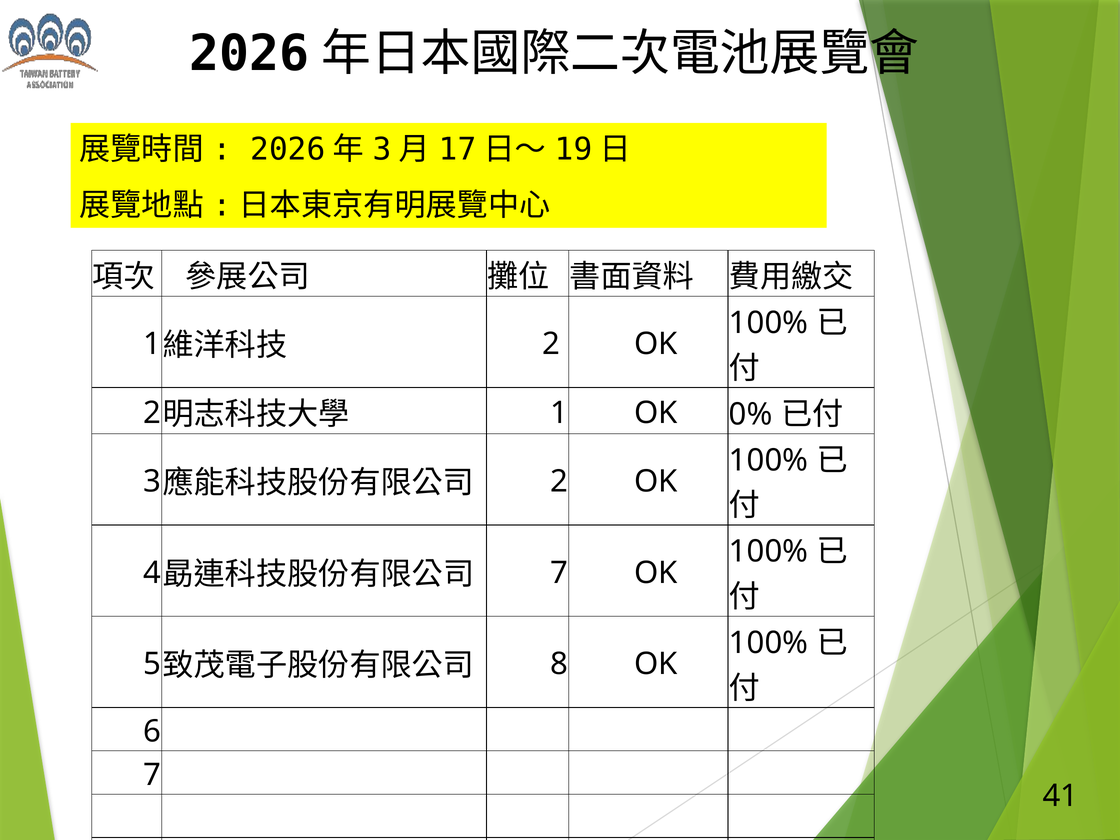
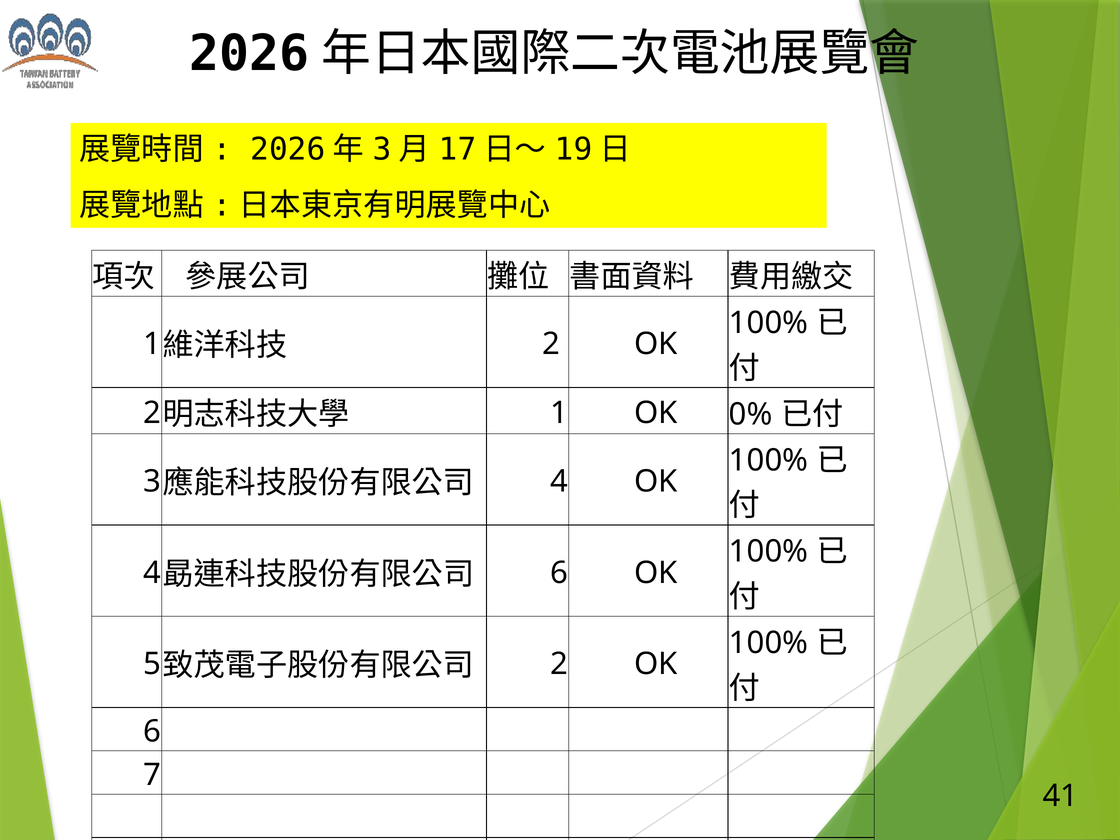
2: 2 -> 4 (559, 482)
7: 7 -> 6 (559, 573)
8: 8 -> 2 (559, 664)
